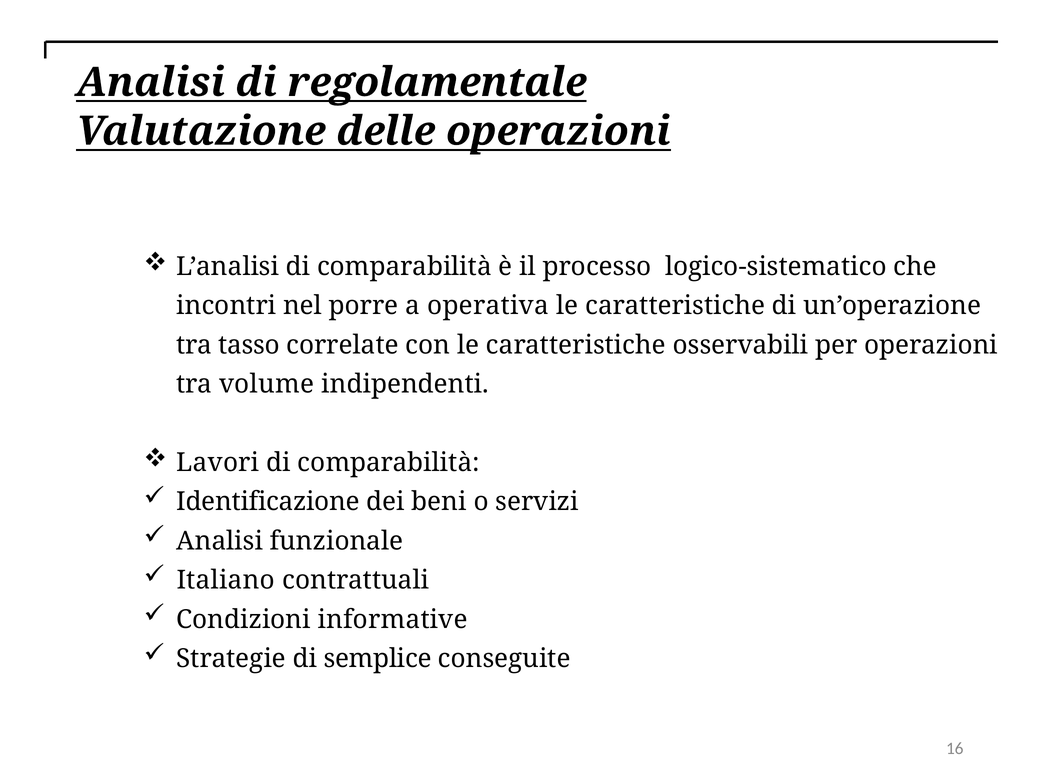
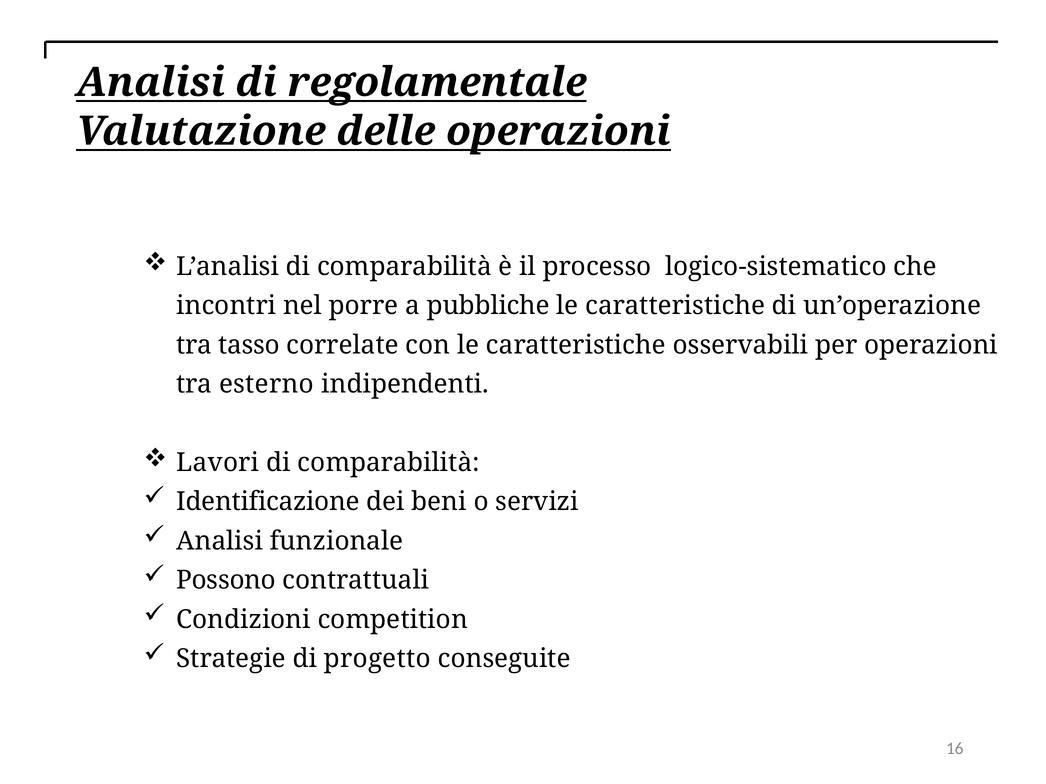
operativa: operativa -> pubbliche (488, 306)
volume: volume -> esterno (267, 384)
Italiano: Italiano -> Possono (226, 581)
informative: informative -> competition (393, 620)
semplice: semplice -> progetto (377, 659)
